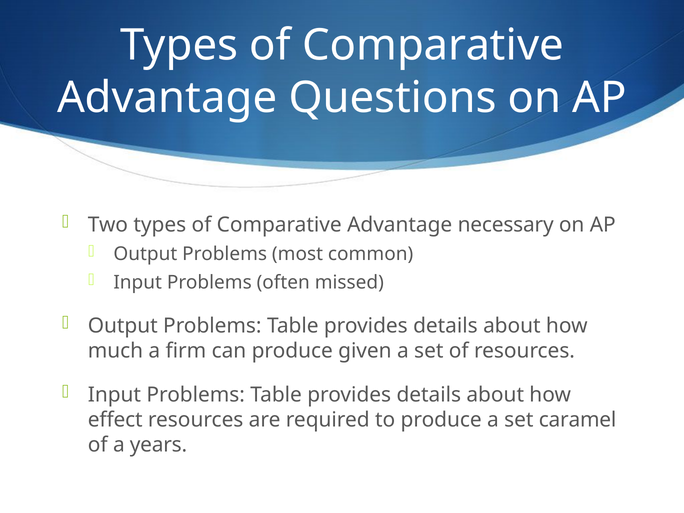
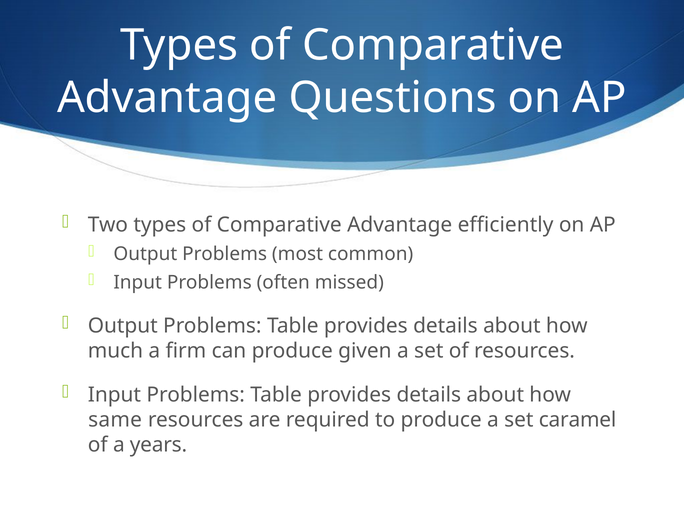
necessary: necessary -> efficiently (506, 225)
effect: effect -> same (115, 420)
